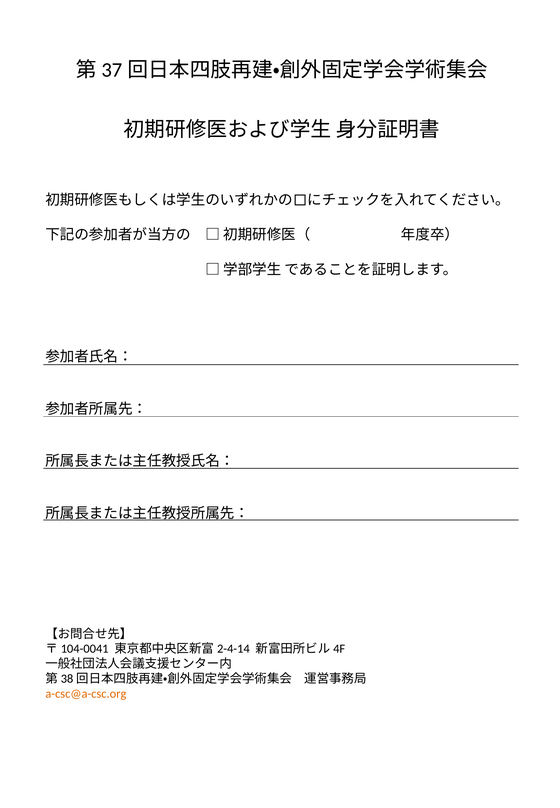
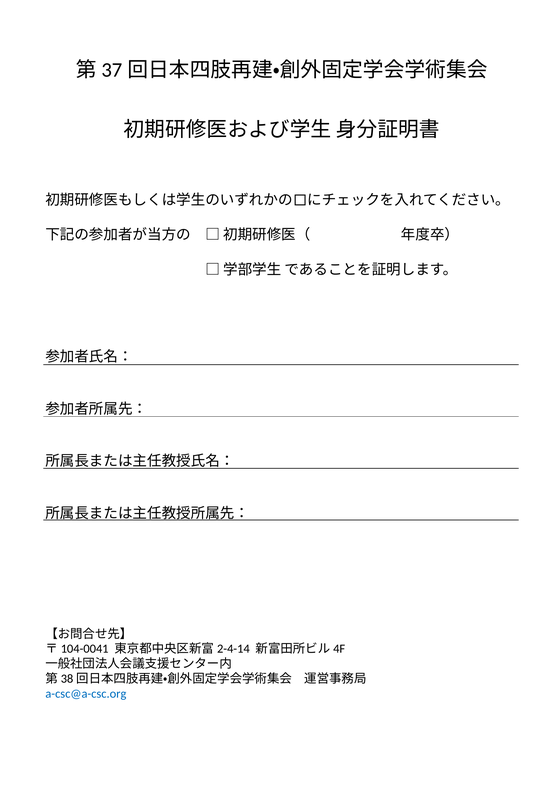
a-csc@a-csc.org colour: orange -> blue (86, 694)
